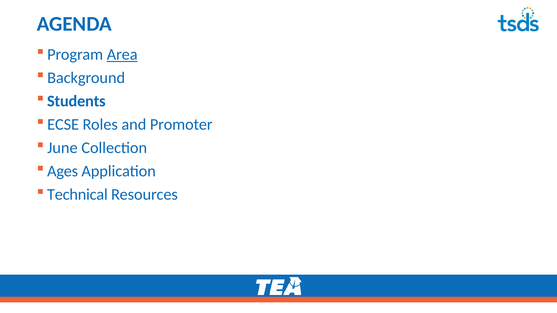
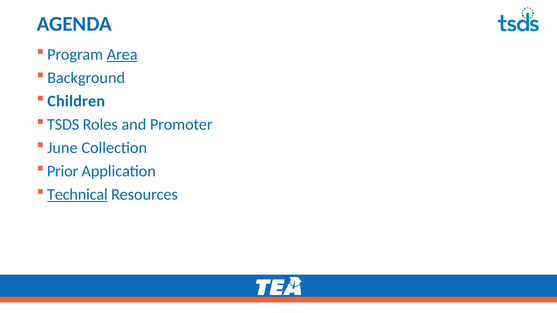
Students: Students -> Children (76, 101)
ECSE: ECSE -> TSDS (63, 125)
Ages: Ages -> Prior (63, 171)
Technical underline: none -> present (77, 195)
